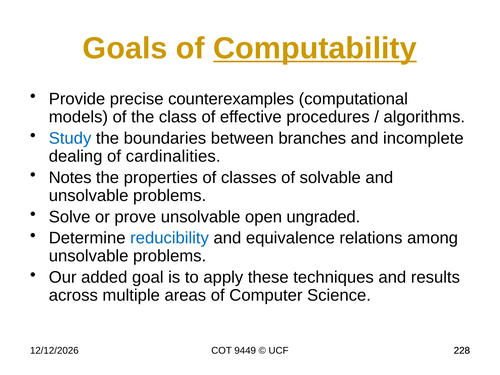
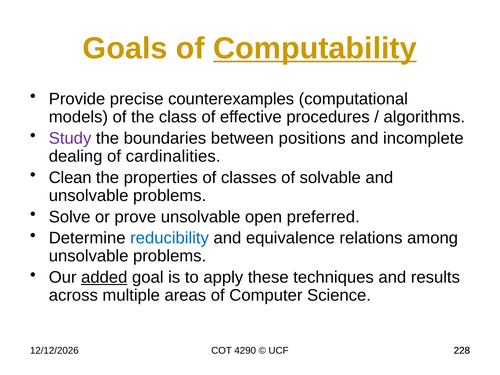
Study colour: blue -> purple (70, 138)
branches: branches -> positions (312, 138)
Notes: Notes -> Clean (70, 178)
ungraded: ungraded -> preferred (323, 217)
added underline: none -> present (104, 277)
9449: 9449 -> 4290 (245, 351)
